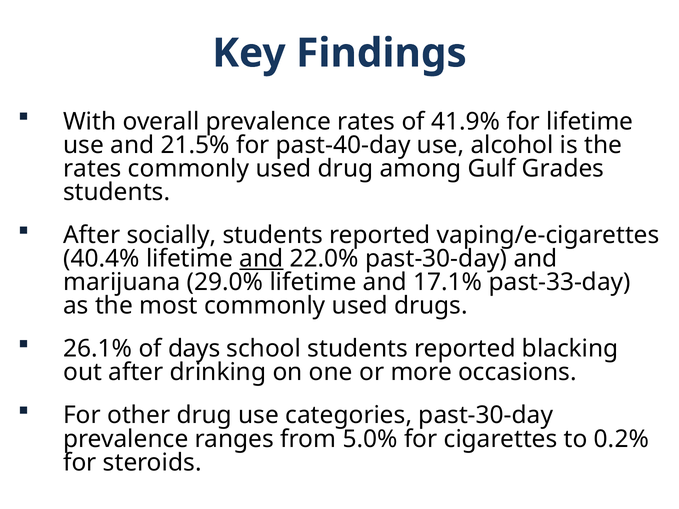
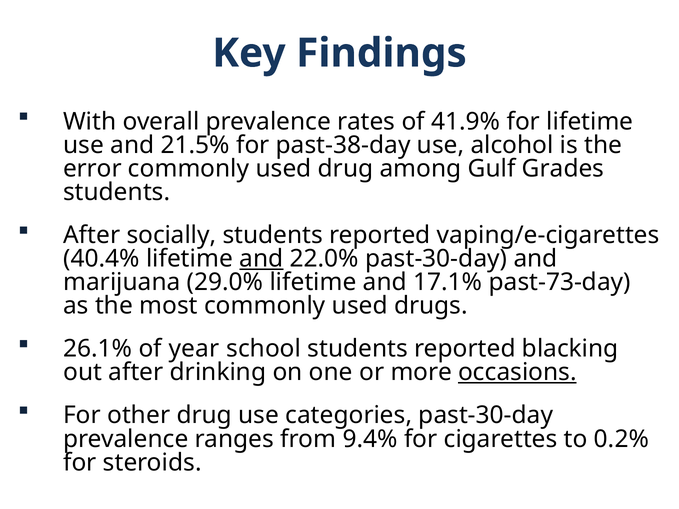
past-40-day: past-40-day -> past-38-day (343, 145)
rates: rates -> error (92, 169)
past-33-day: past-33-day -> past-73-day (560, 282)
days: days -> year (194, 349)
occasions underline: none -> present (517, 372)
5.0%: 5.0% -> 9.4% (370, 439)
